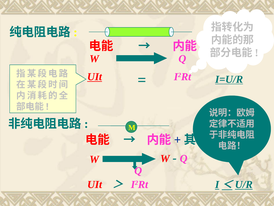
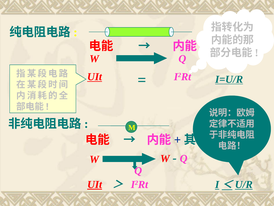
UIt underline: none -> present (95, 184)
